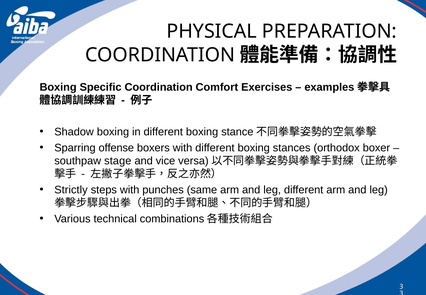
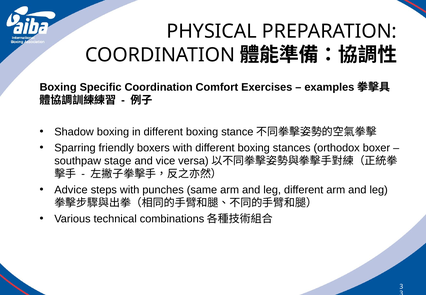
offense: offense -> friendly (116, 148)
Strictly: Strictly -> Advice (71, 190)
